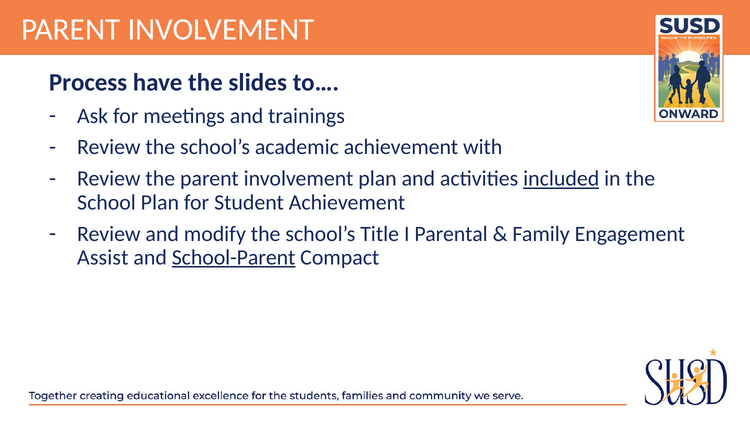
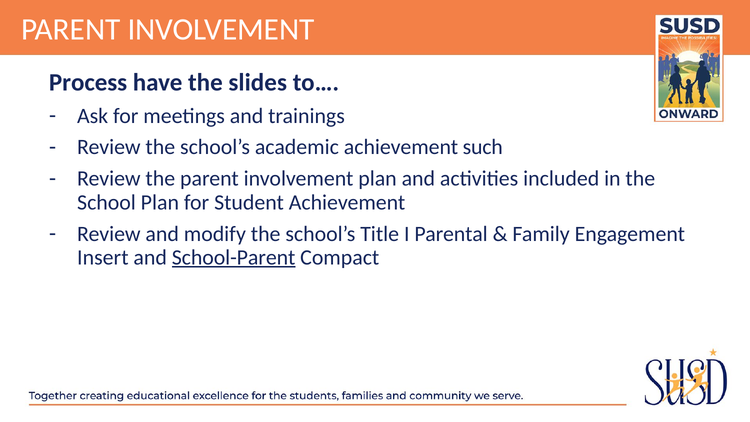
with: with -> such (483, 147)
included underline: present -> none (561, 179)
Assist: Assist -> Insert (103, 257)
